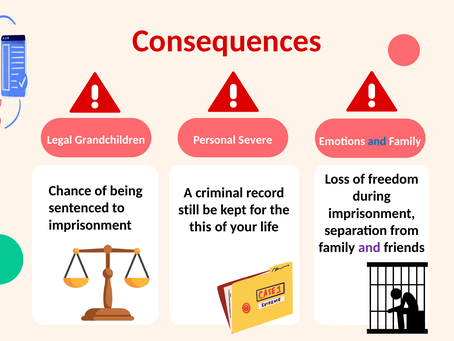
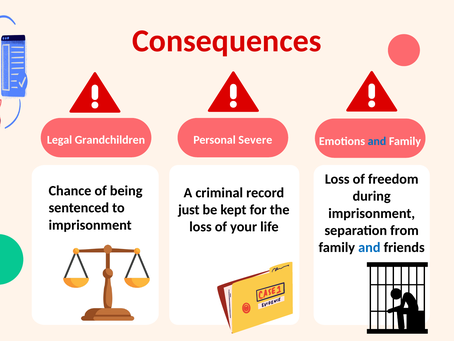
still: still -> just (189, 209)
this: this -> loss (200, 226)
and colour: purple -> blue (369, 247)
